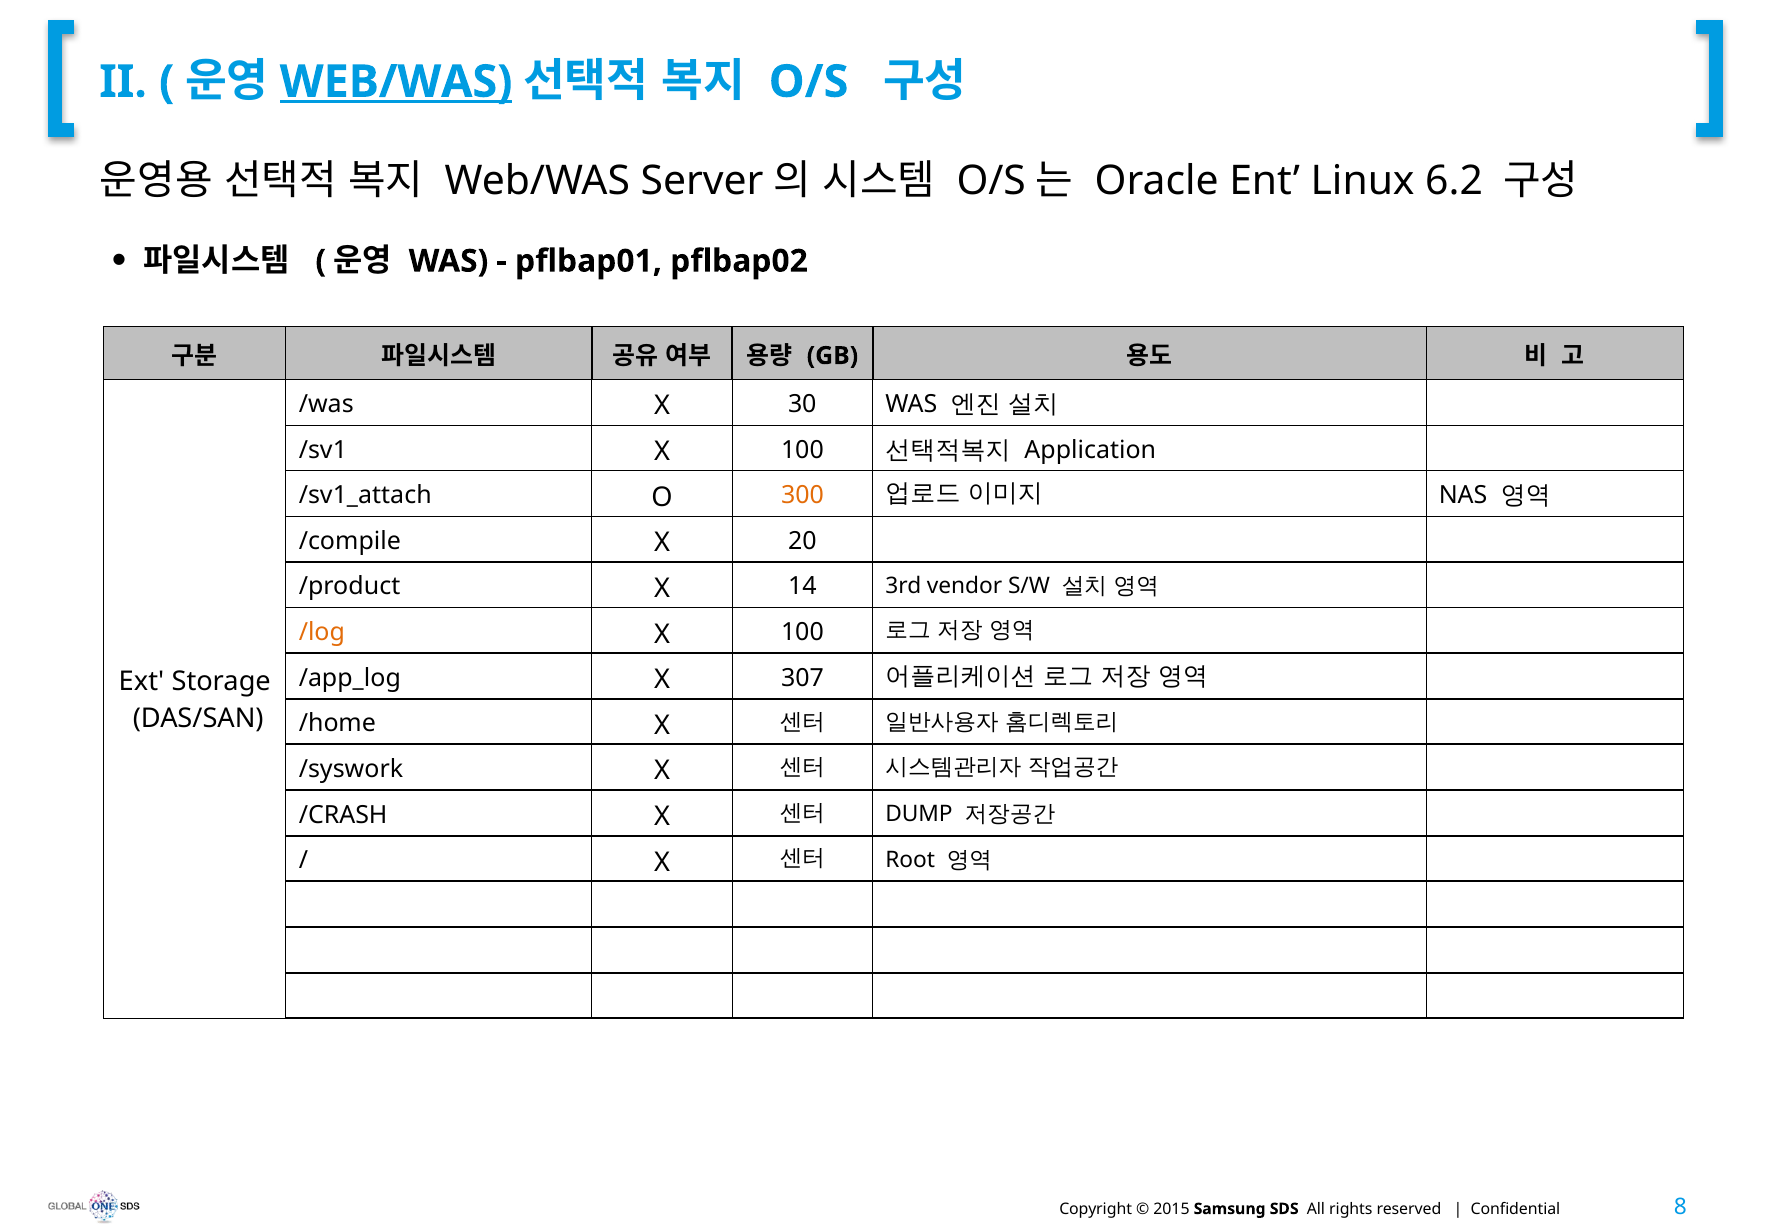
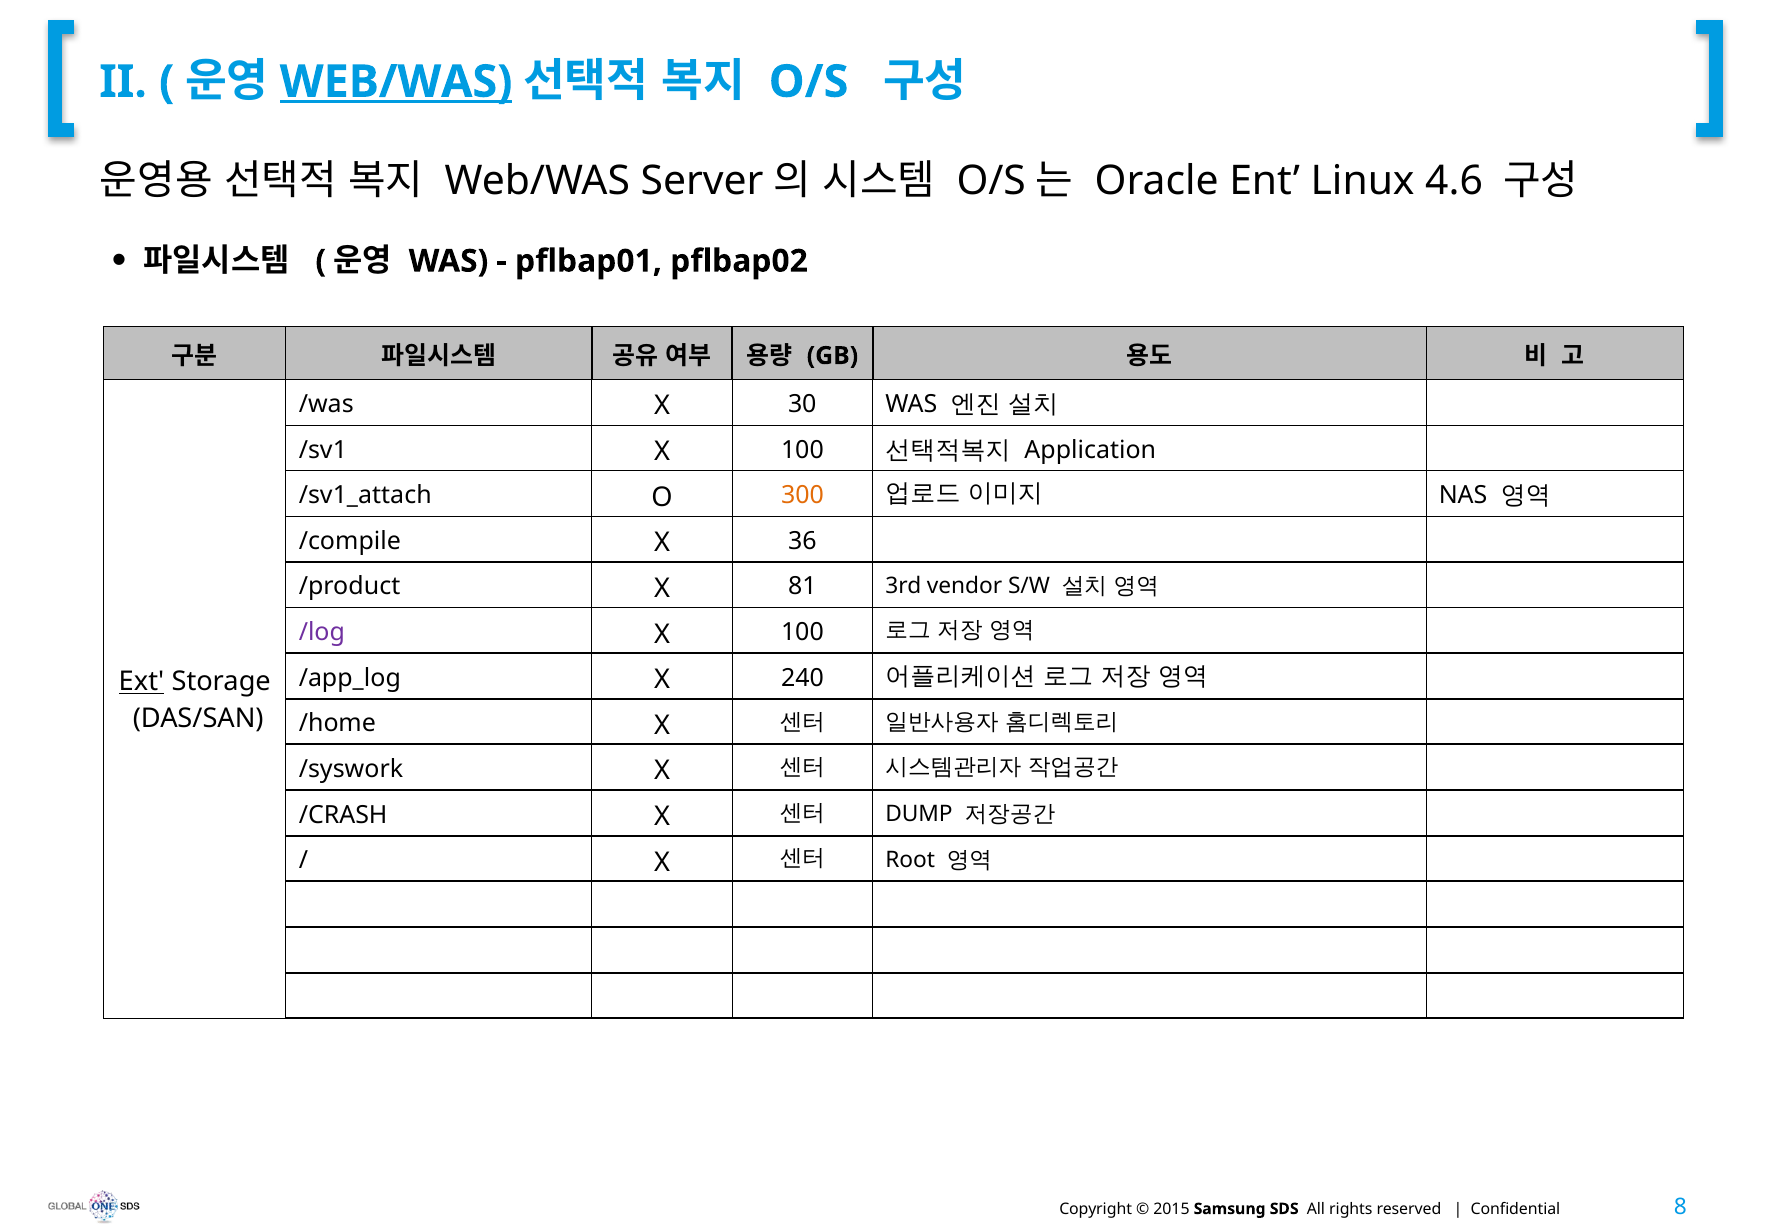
6.2: 6.2 -> 4.6 (1454, 181)
20: 20 -> 36 (802, 541)
14: 14 -> 81 (802, 587)
/log colour: orange -> purple (322, 632)
307: 307 -> 240 (802, 678)
Ext underline: none -> present (141, 682)
